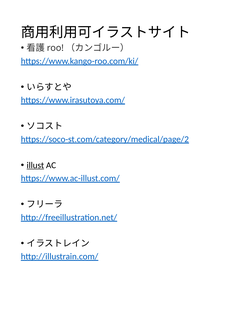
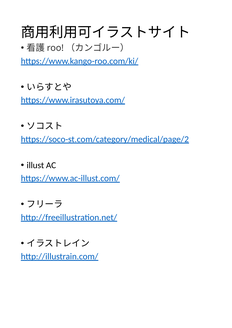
illust underline: present -> none (35, 165)
